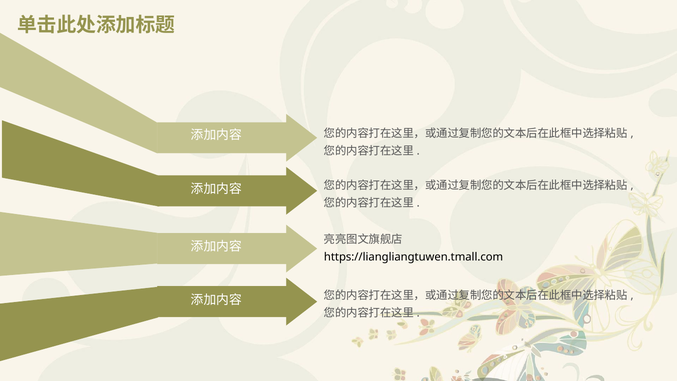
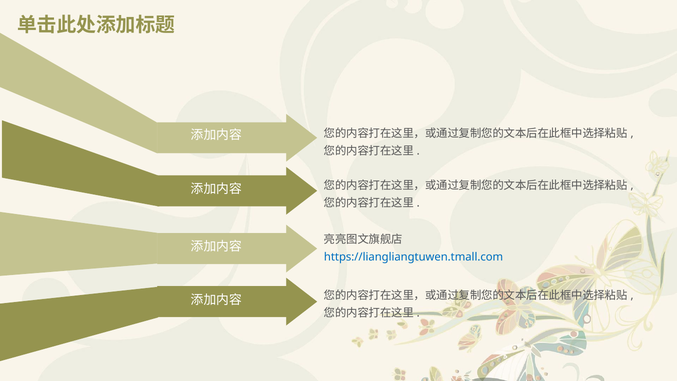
https://liangliangtuwen.tmall.com colour: black -> blue (414, 257)
